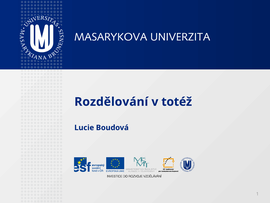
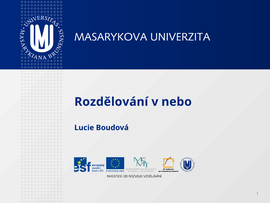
totéž: totéž -> nebo (177, 102)
